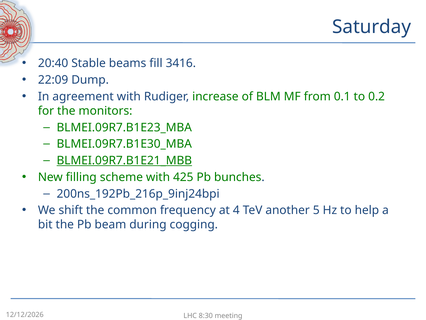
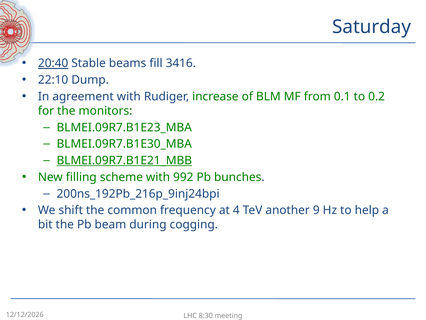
20:40 underline: none -> present (53, 63)
22:09: 22:09 -> 22:10 (53, 80)
425: 425 -> 992 (183, 177)
5: 5 -> 9 (316, 210)
